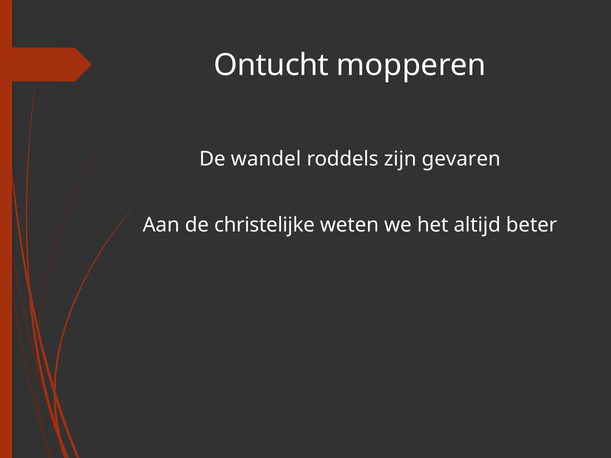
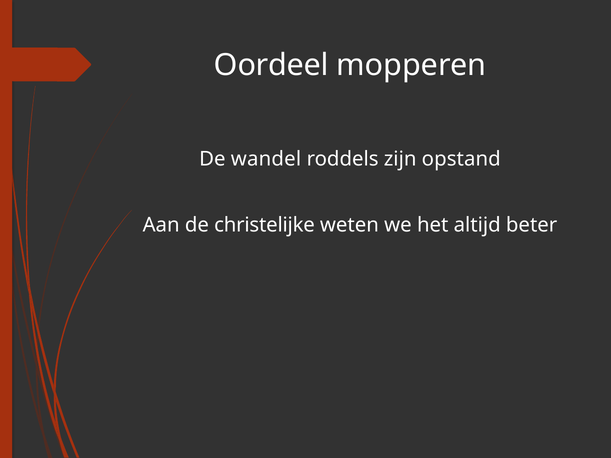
Ontucht: Ontucht -> Oordeel (271, 65)
gevaren: gevaren -> opstand (461, 159)
